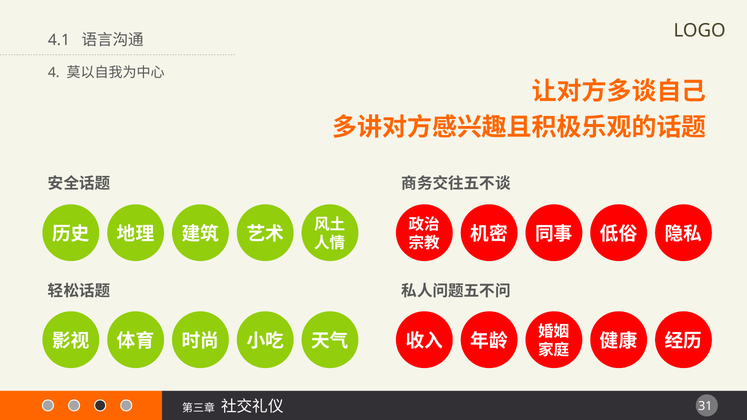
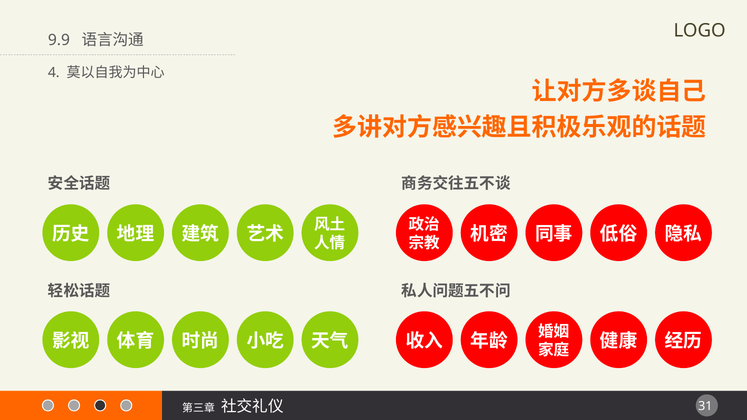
4.1: 4.1 -> 9.9 (59, 40)
